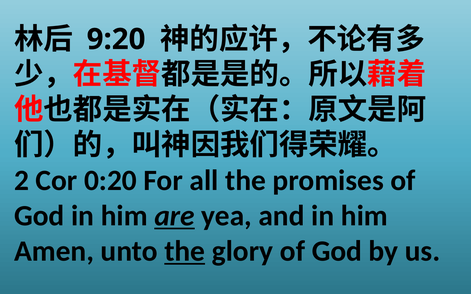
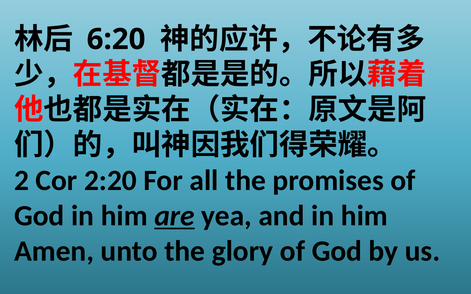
9:20: 9:20 -> 6:20 (116, 39)
0:20: 0:20 -> 2:20 (110, 181)
the underline: present -> none (185, 251)
